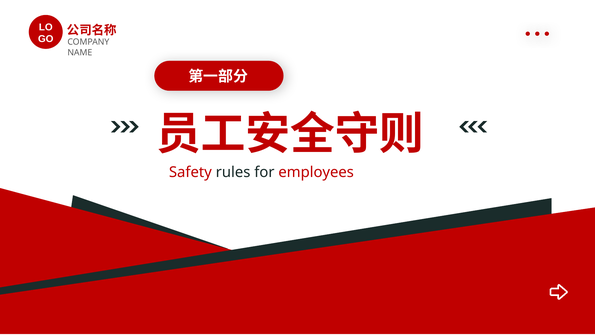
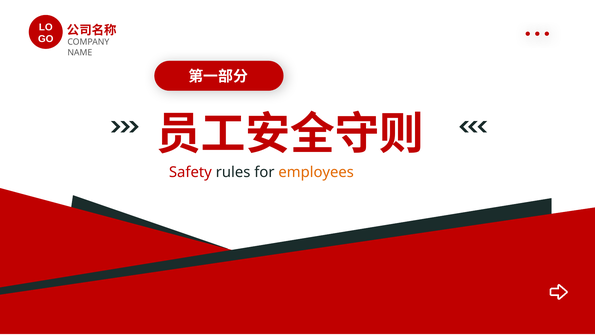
employees colour: red -> orange (316, 172)
